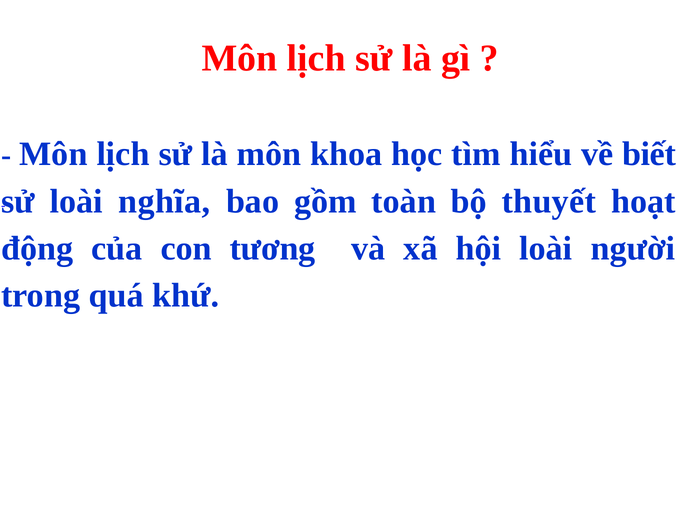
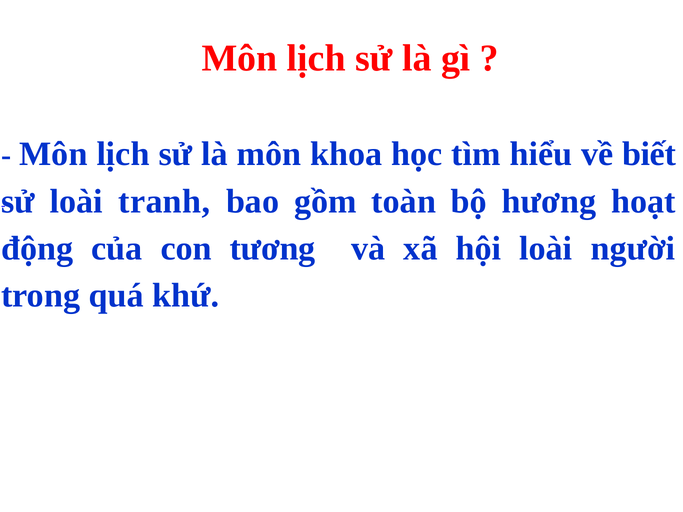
nghĩa: nghĩa -> tranh (164, 201)
thuyết: thuyết -> hương (549, 201)
